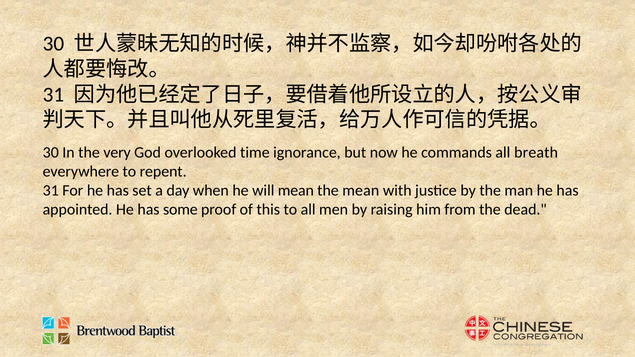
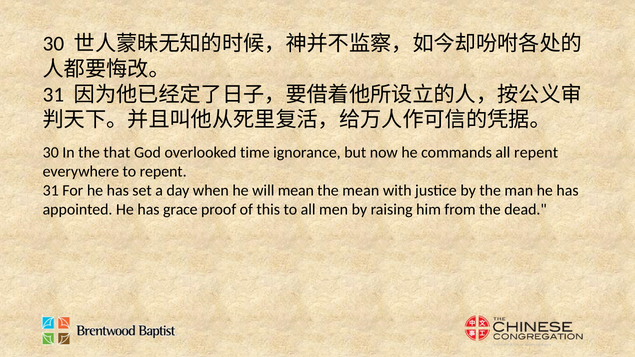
very: very -> that (117, 152)
all breath: breath -> repent (536, 152)
some: some -> grace (180, 210)
